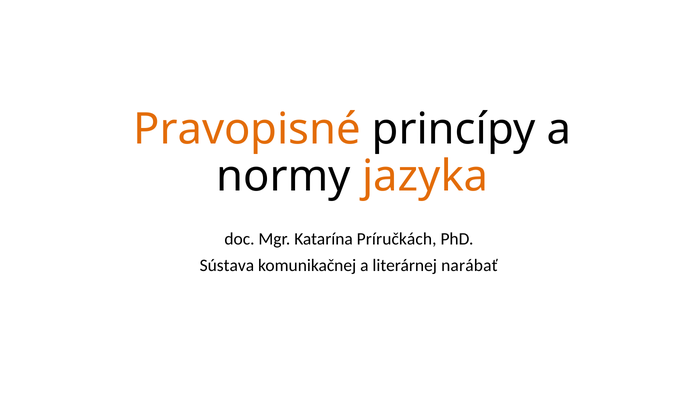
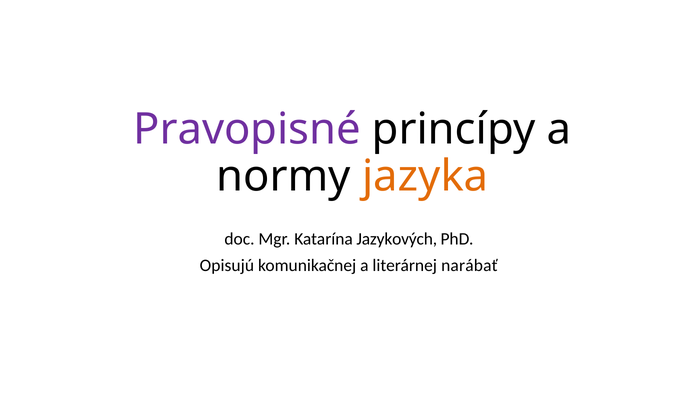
Pravopisné colour: orange -> purple (247, 129)
Príručkách: Príručkách -> Jazykových (397, 239)
Sústava: Sústava -> Opisujú (227, 265)
